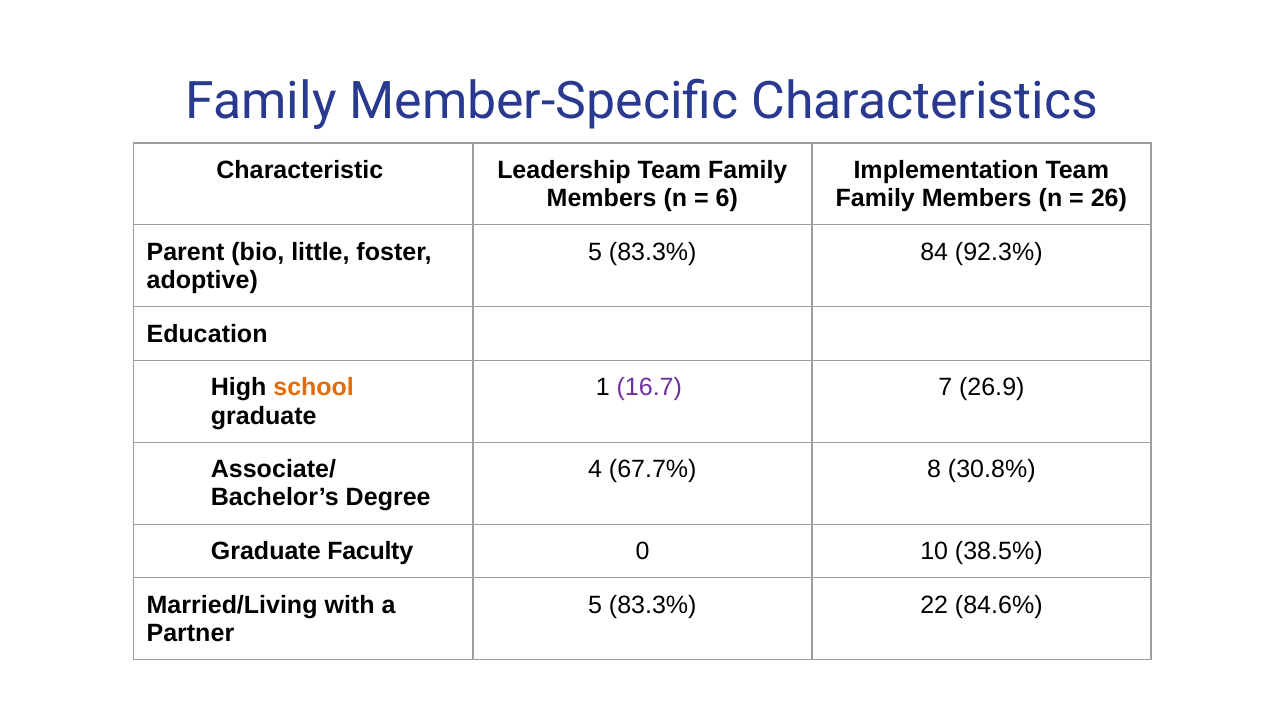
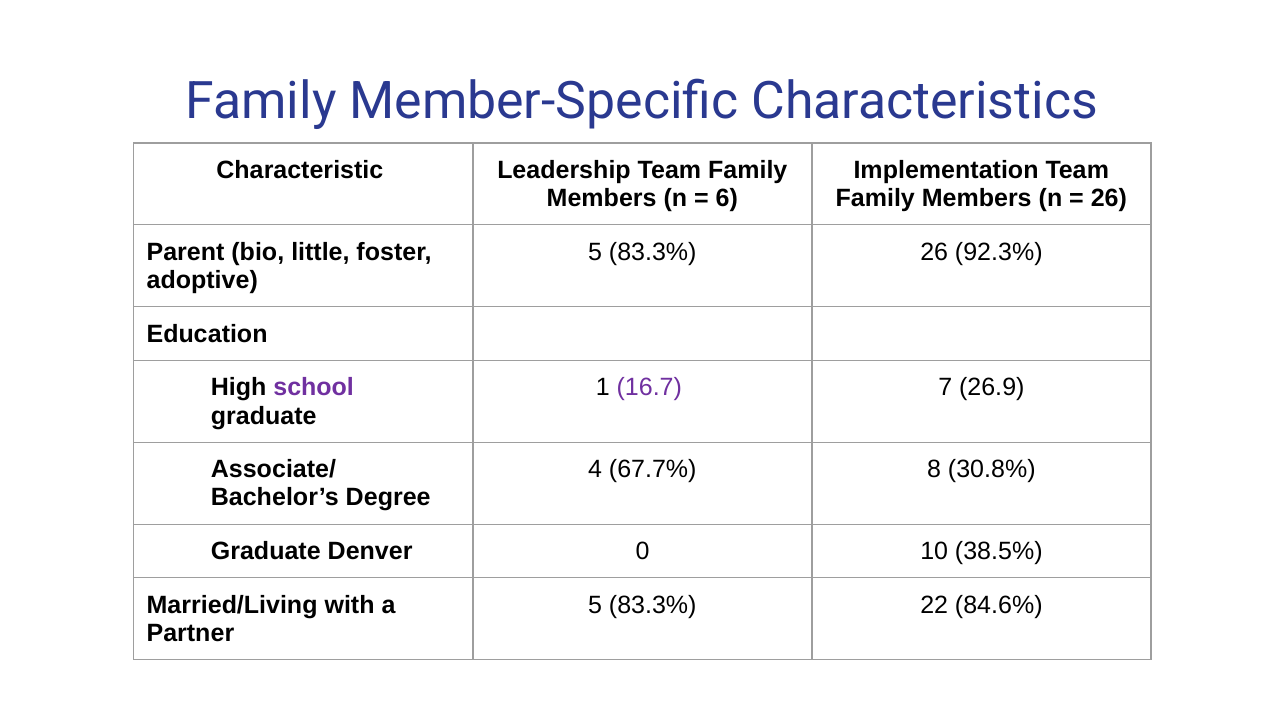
83.3% 84: 84 -> 26 (934, 252)
school colour: orange -> purple (314, 388)
Faculty: Faculty -> Denver (370, 551)
